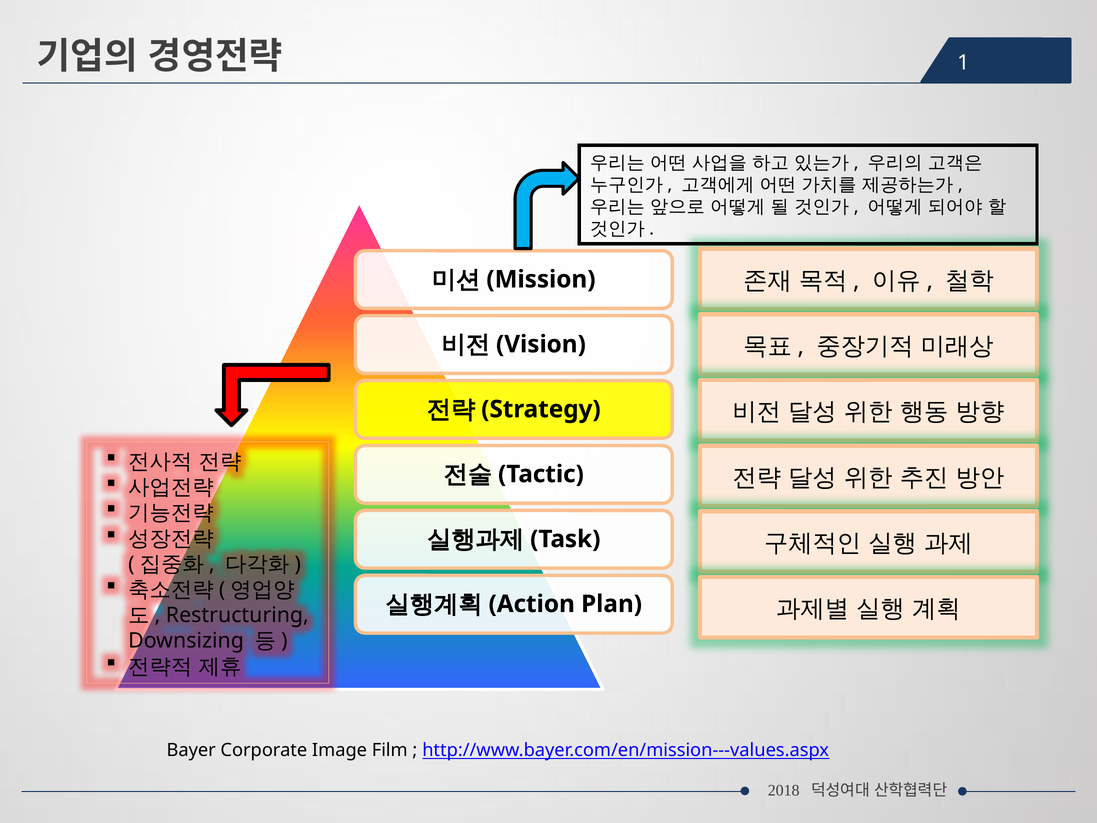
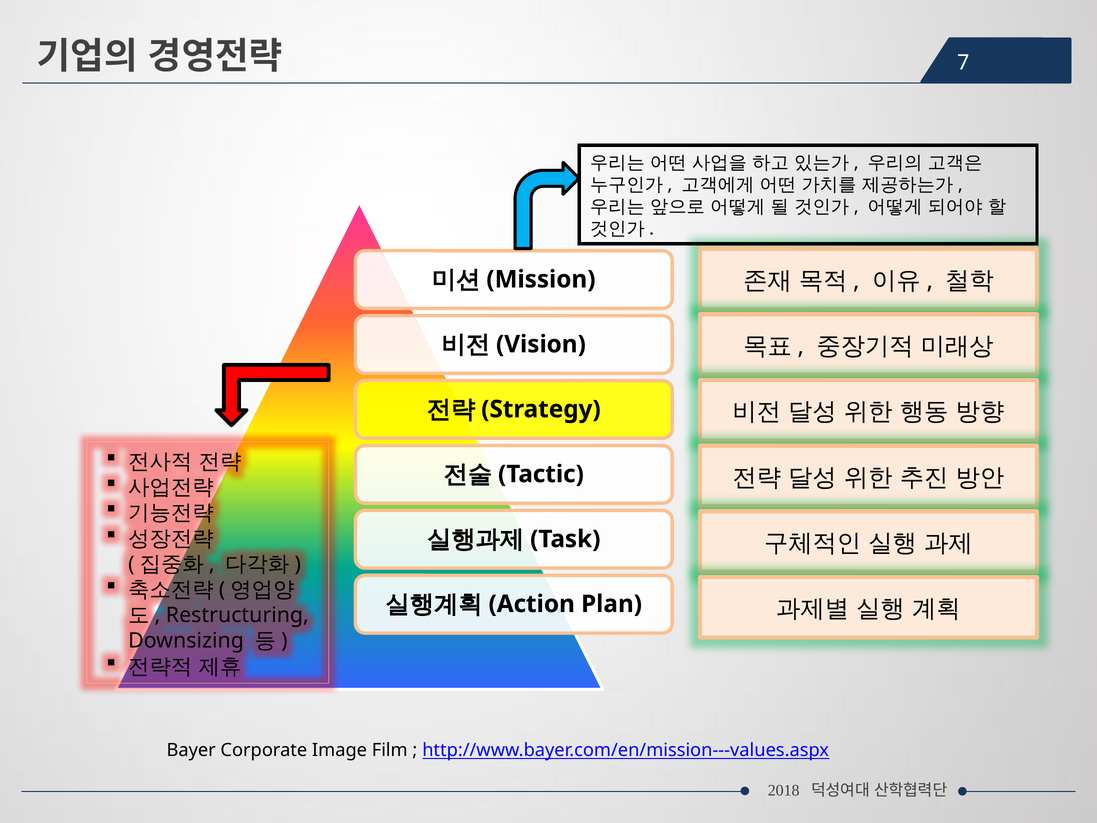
1: 1 -> 7 (963, 63)
